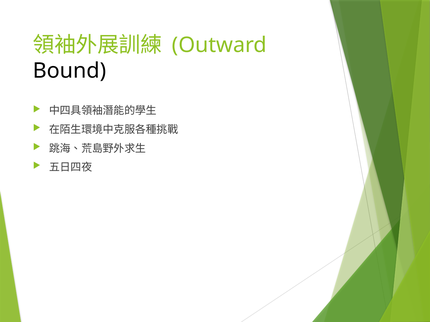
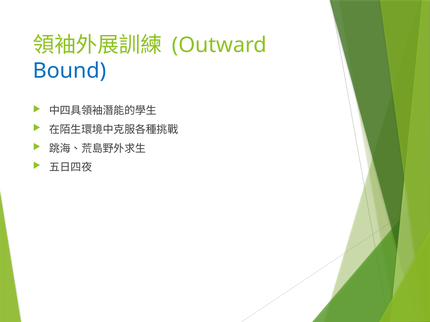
Bound colour: black -> blue (70, 71)
